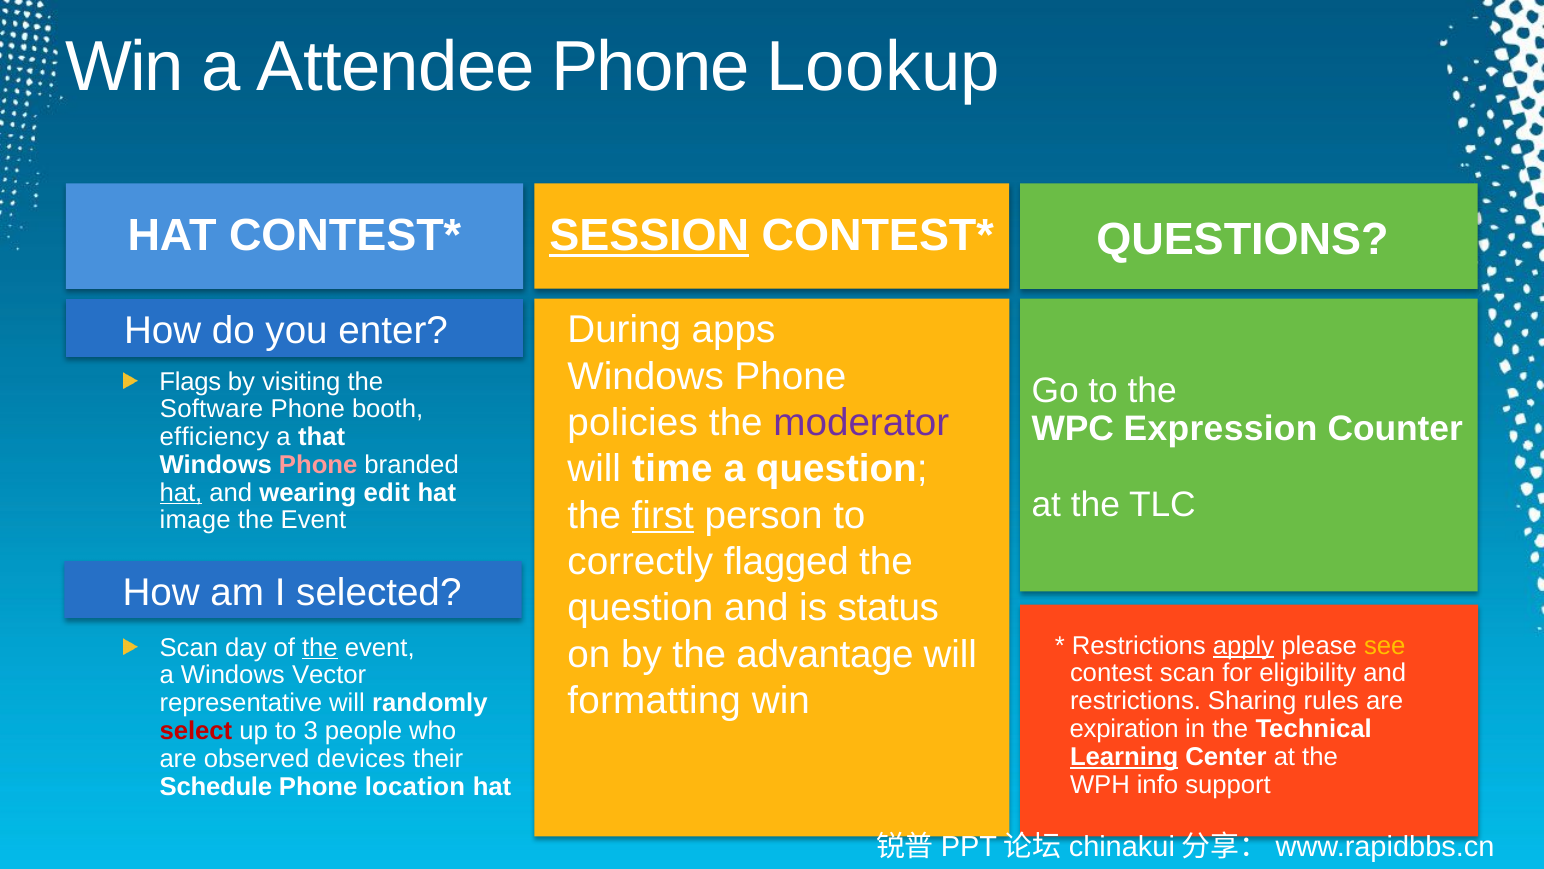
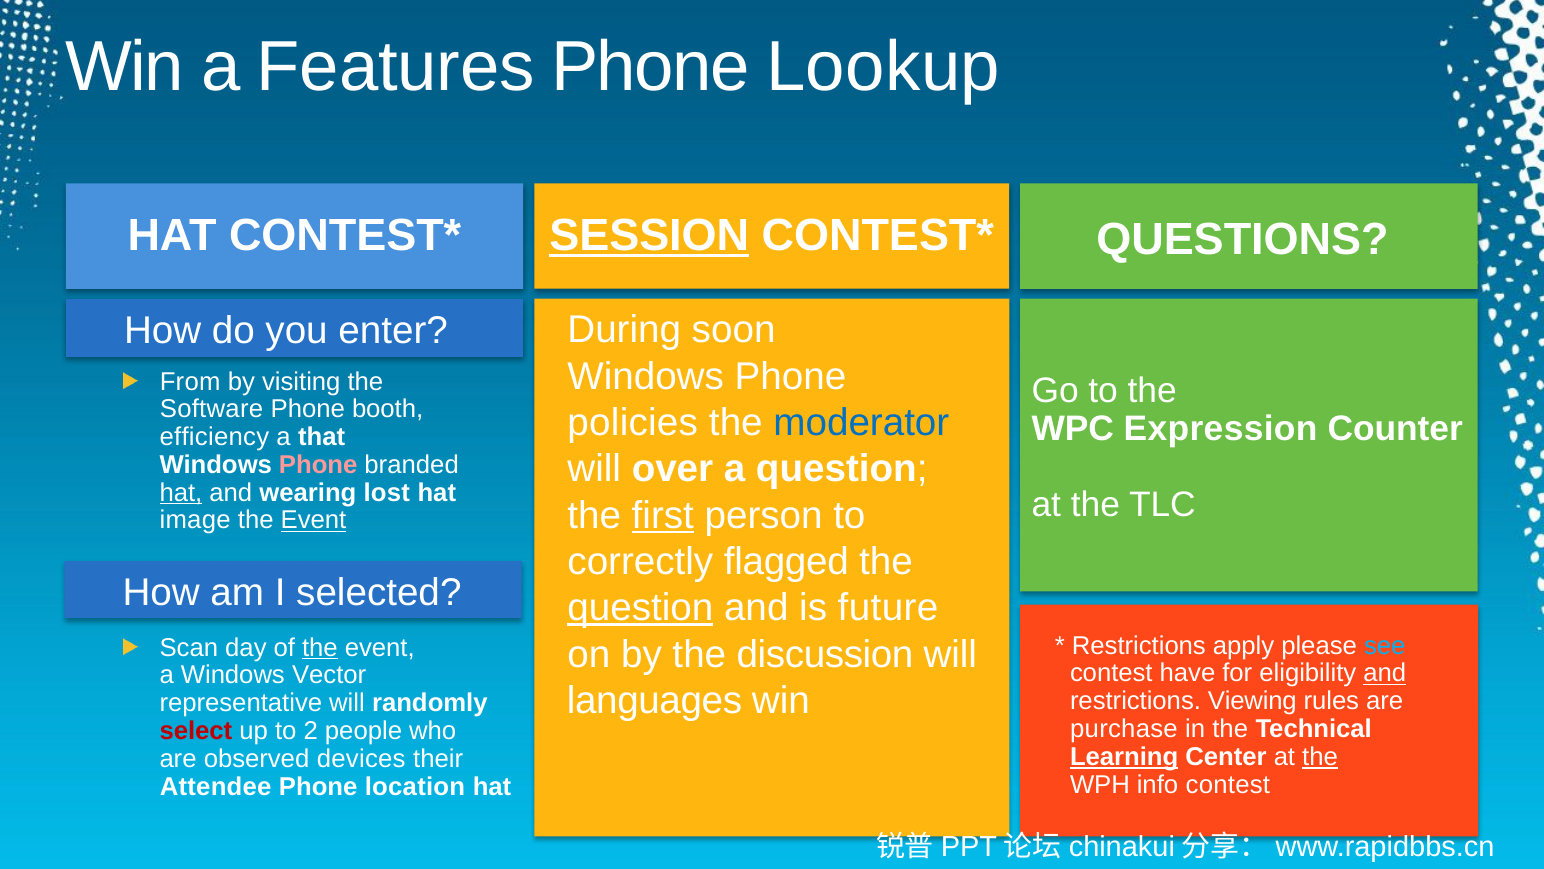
Attendee: Attendee -> Features (396, 67)
apps: apps -> soon (734, 330)
Flags: Flags -> From (190, 381)
moderator colour: purple -> blue (861, 422)
time: time -> over (672, 469)
edit: edit -> lost (387, 492)
Event underline: none -> present (314, 520)
question underline: none -> present (640, 608)
status: status -> future (888, 608)
apply underline: present -> none (1244, 645)
see colour: yellow -> light blue (1385, 645)
advantage: advantage -> discussion (825, 654)
contest scan: scan -> have (1187, 673)
and underline: none -> present (1385, 673)
formatting: formatting -> languages (655, 700)
Sharing: Sharing -> Viewing (1252, 701)
expiration: expiration -> purchase (1124, 729)
3: 3 -> 2 (311, 731)
the underline: none -> present (1320, 757)
info support: support -> contest (1228, 784)
Schedule: Schedule -> Attendee (216, 786)
